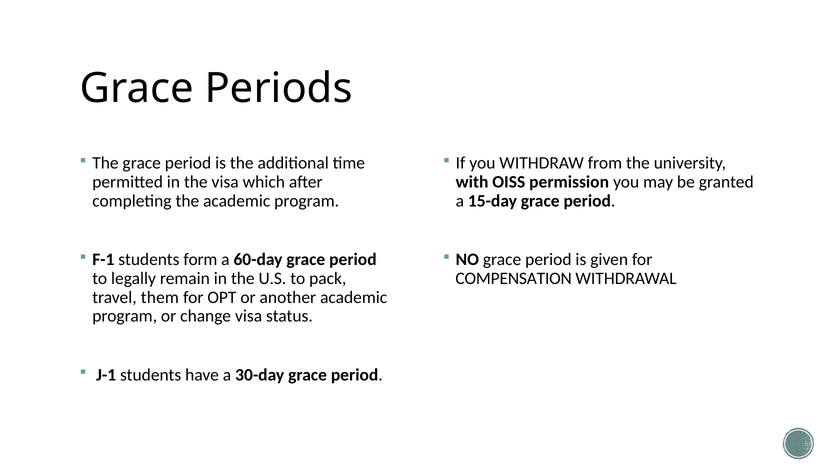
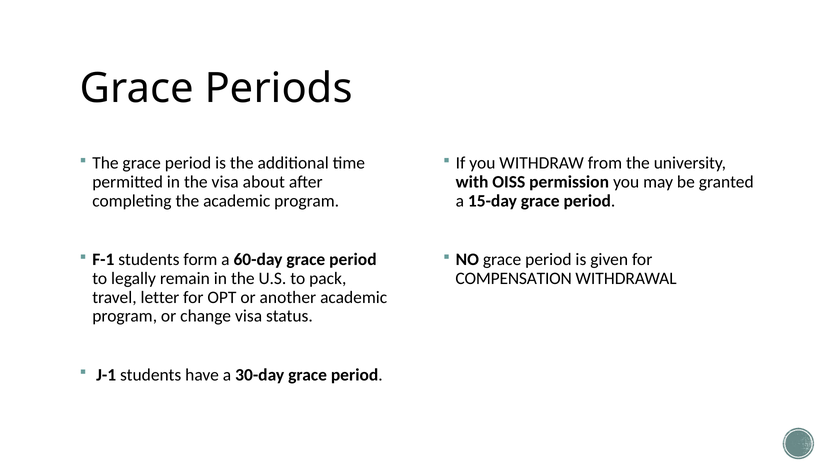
which: which -> about (264, 182)
them: them -> letter (160, 297)
